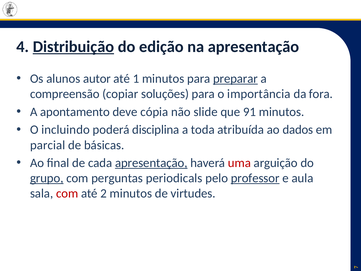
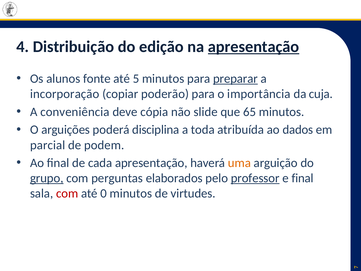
Distribuição underline: present -> none (73, 47)
apresentação underline: none -> present (254, 47)
autor: autor -> fonte (97, 79)
1: 1 -> 5 (136, 79)
compreensão: compreensão -> incorporação (65, 94)
soluções: soluções -> poderão (165, 94)
fora: fora -> cuja (321, 94)
apontamento: apontamento -> conveniência (75, 112)
91: 91 -> 65 (250, 112)
incluindo: incluindo -> arguições (66, 130)
básicas: básicas -> podem (104, 145)
apresentação underline: present -> none (151, 163)
uma colour: red -> orange (239, 163)
periodicals: periodicals -> elaborados (174, 178)
e aula: aula -> final (303, 178)
2: 2 -> 0 (104, 193)
